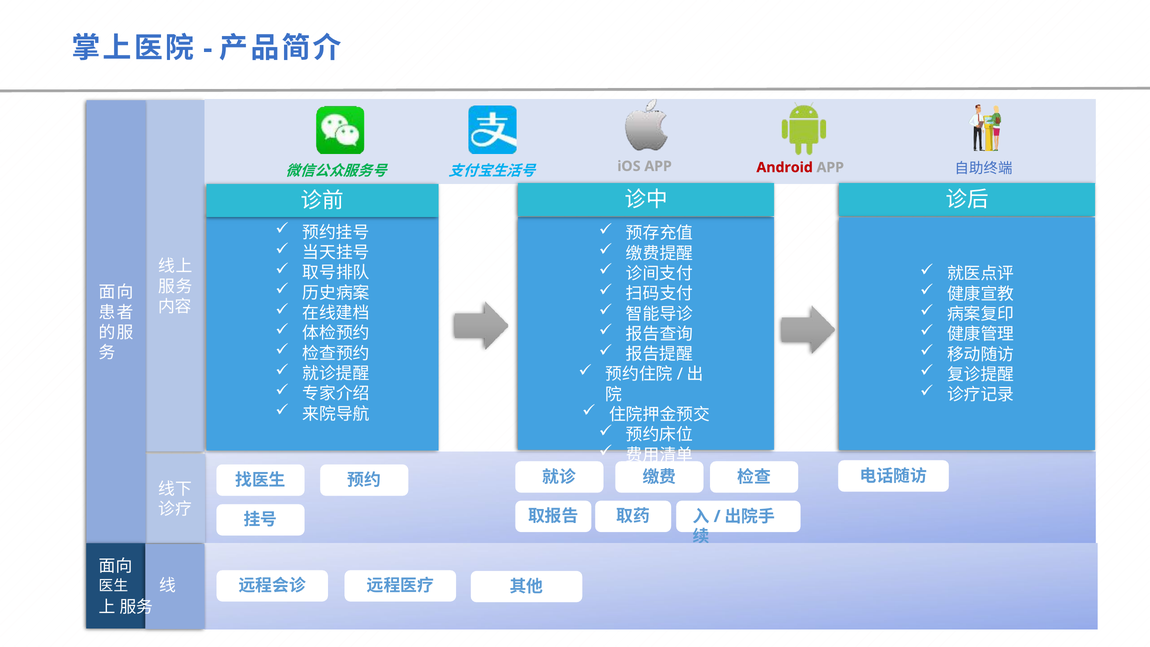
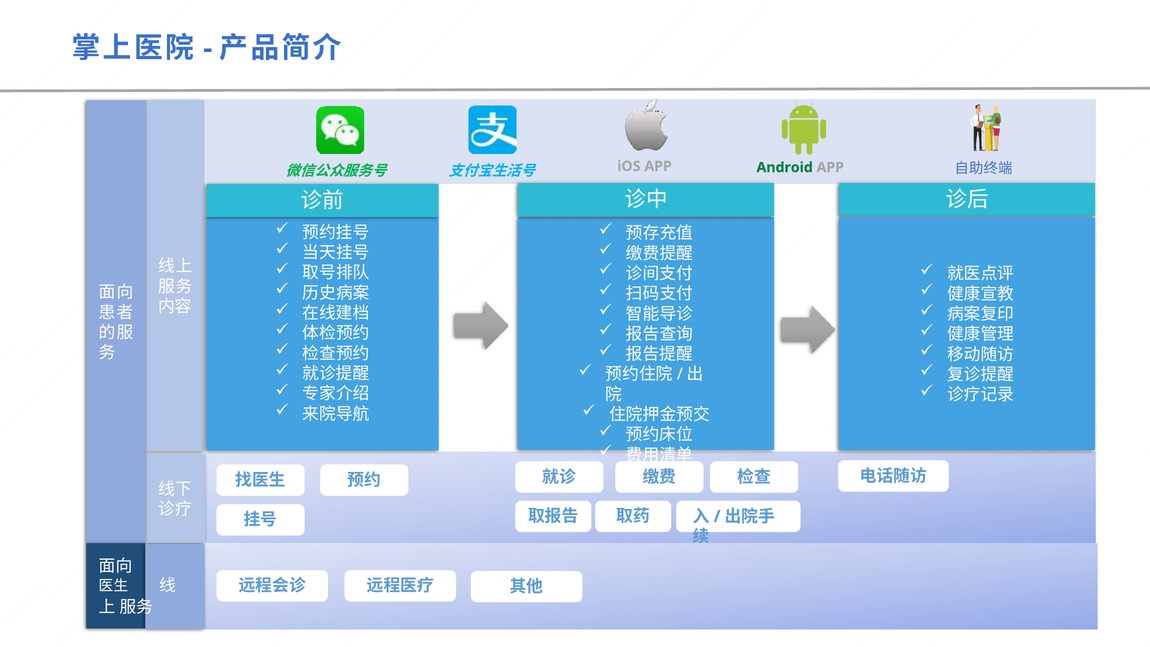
Android colour: red -> green (785, 167)
